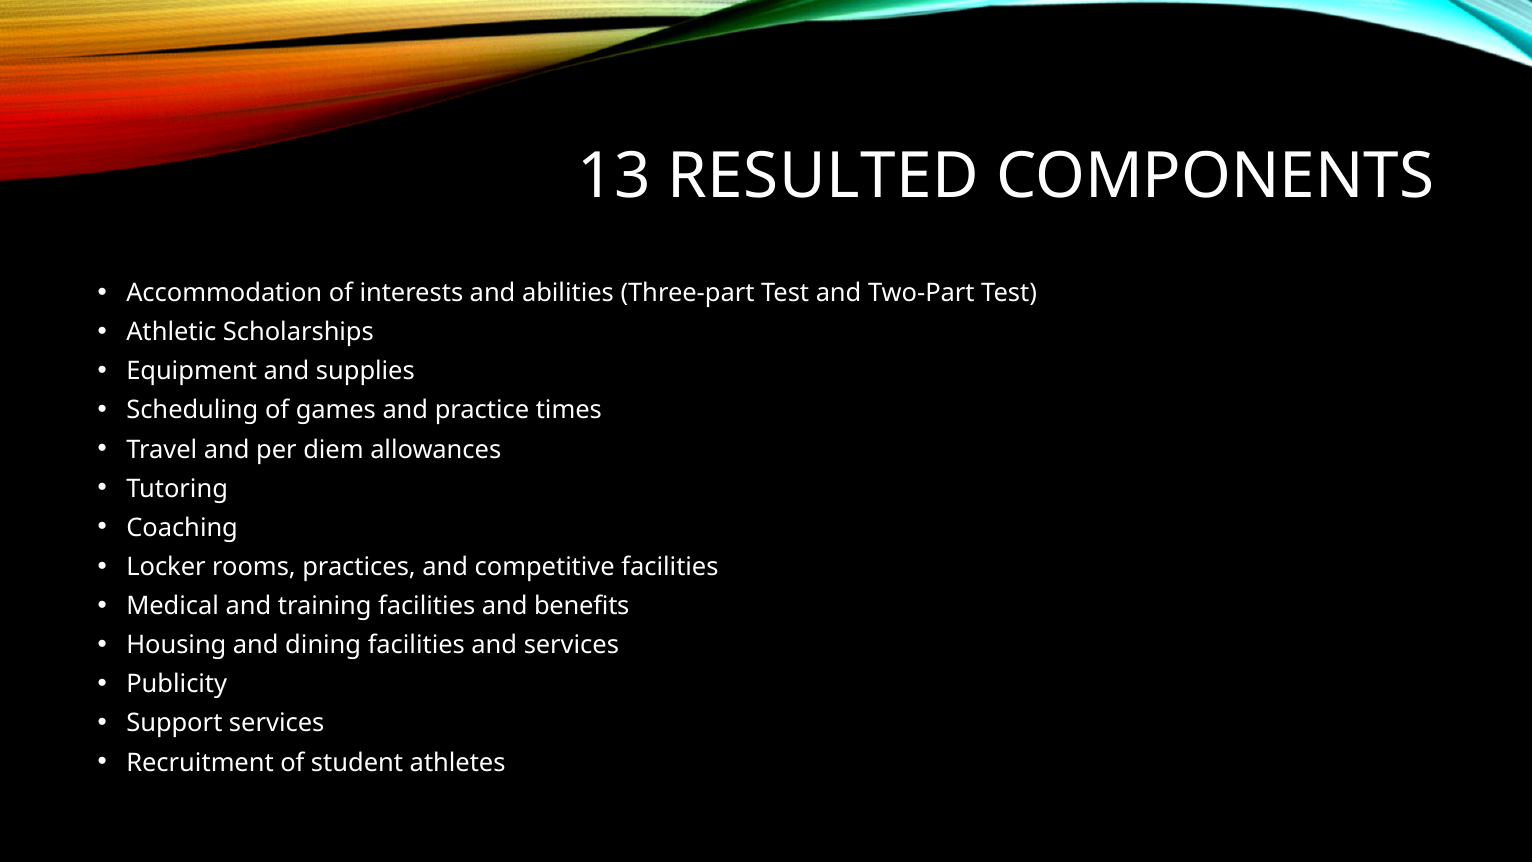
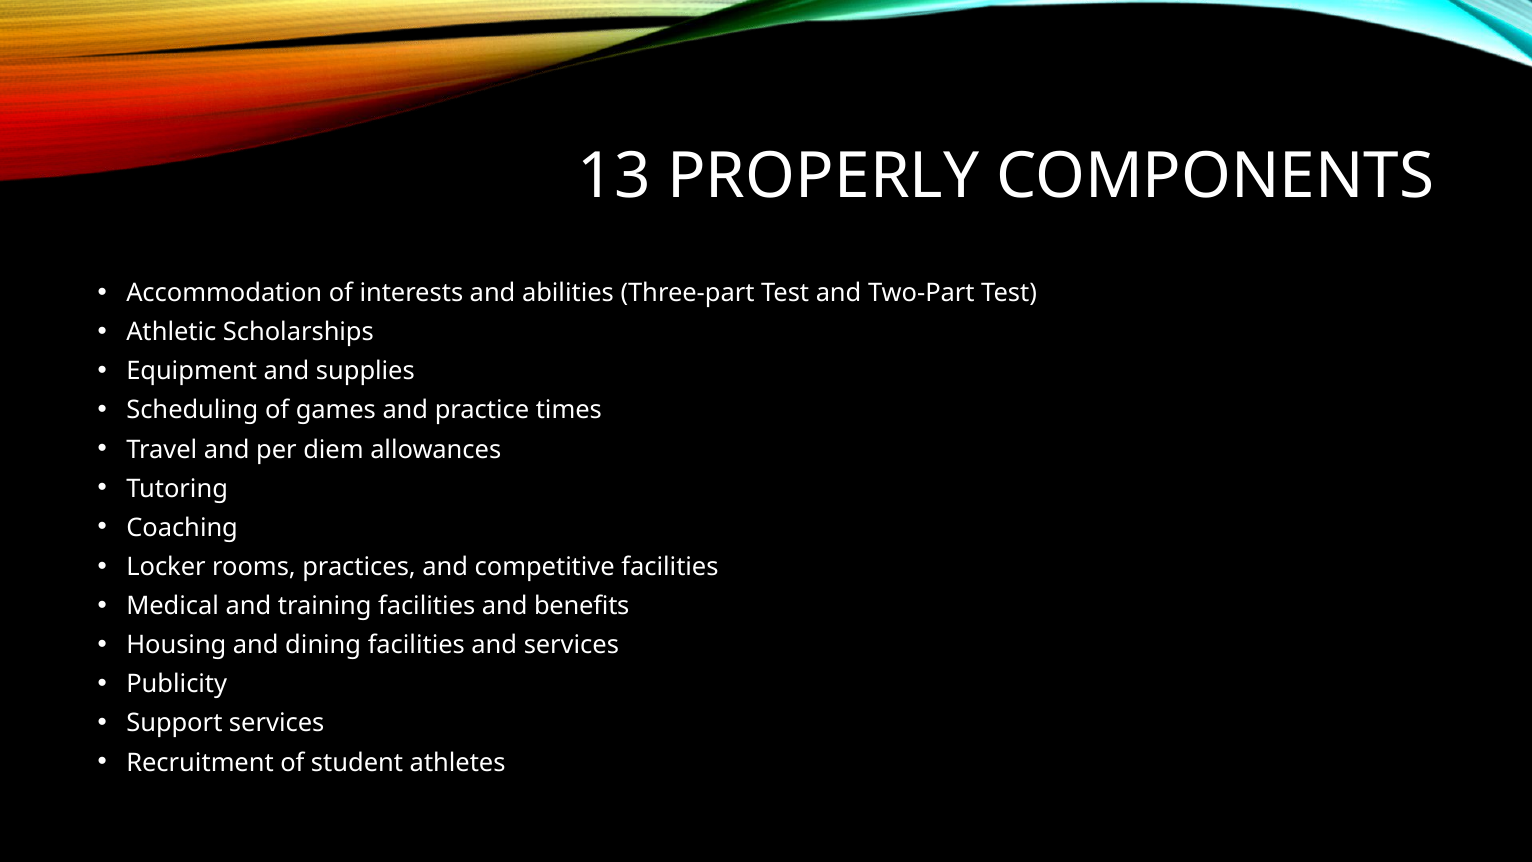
RESULTED: RESULTED -> PROPERLY (823, 177)
